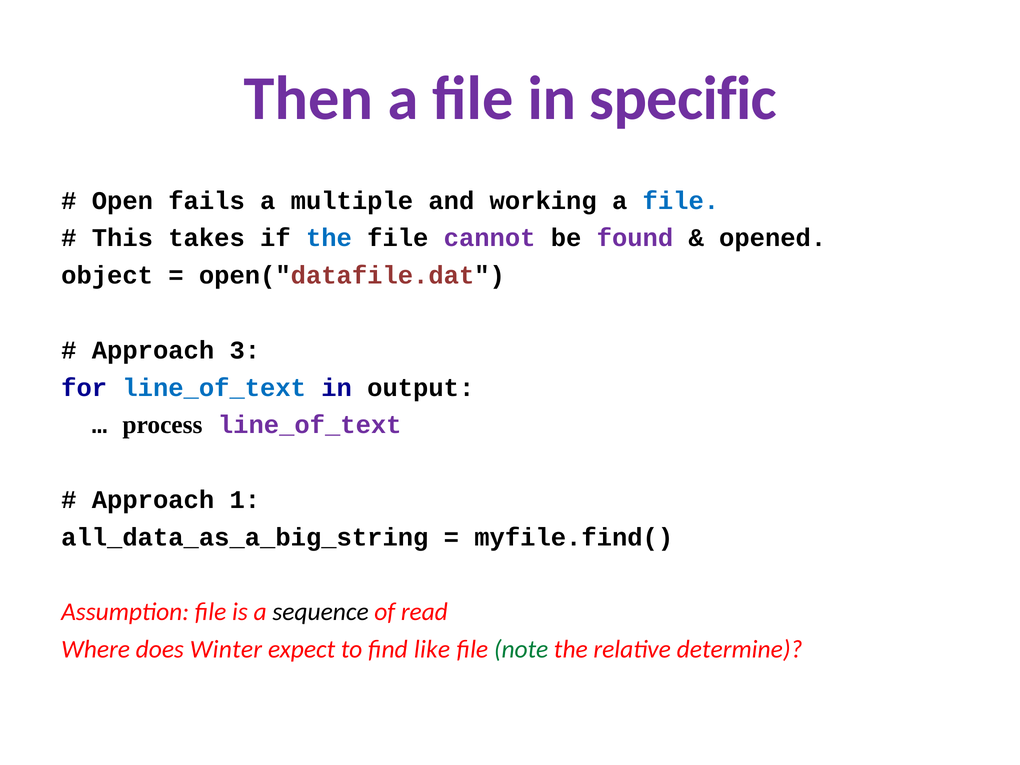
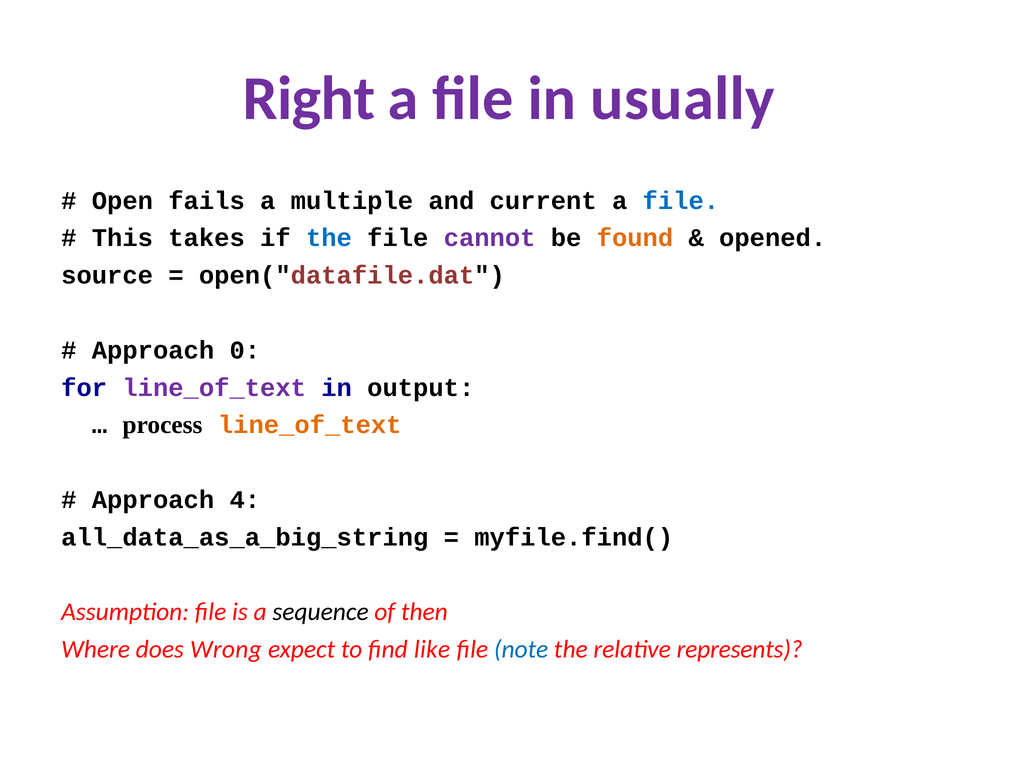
Then: Then -> Right (309, 99)
specific: specific -> usually (683, 99)
working: working -> current (543, 201)
found colour: purple -> orange (635, 238)
object: object -> source (107, 275)
3: 3 -> 0 (245, 350)
line_of_text colour: blue -> purple (214, 388)
line_of_text colour: purple -> orange (310, 425)
1: 1 -> 4 (245, 500)
read: read -> then (424, 612)
Winter: Winter -> Wrong (226, 649)
note colour: green -> blue (521, 649)
determine: determine -> represents (740, 649)
